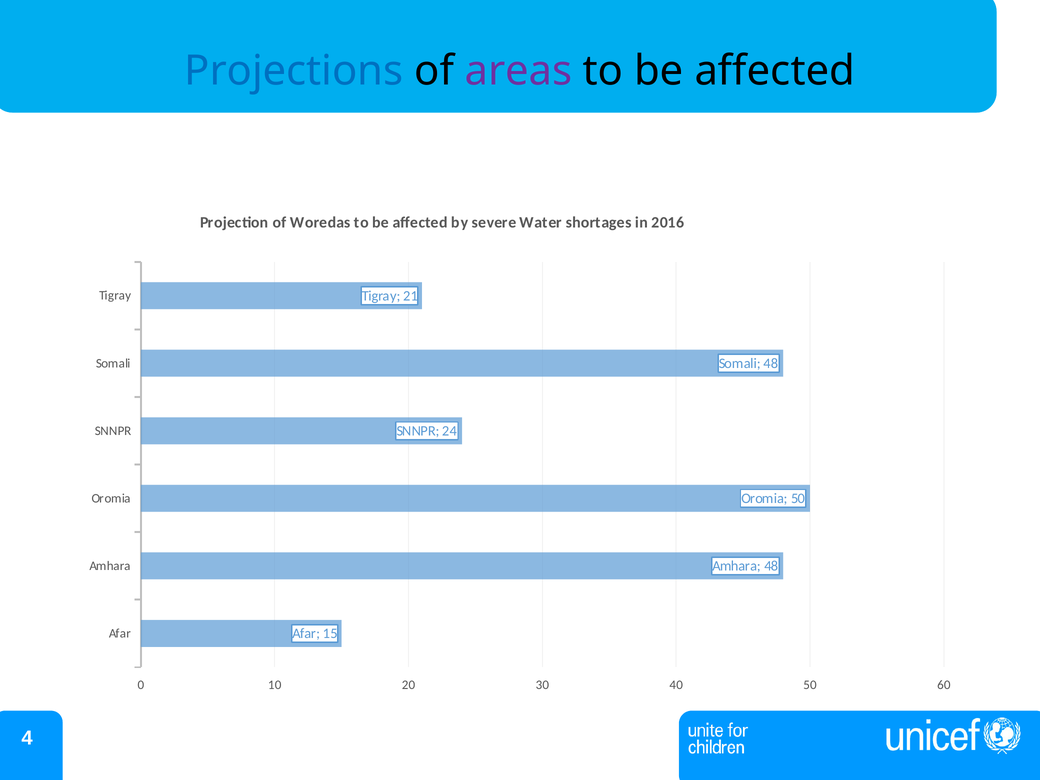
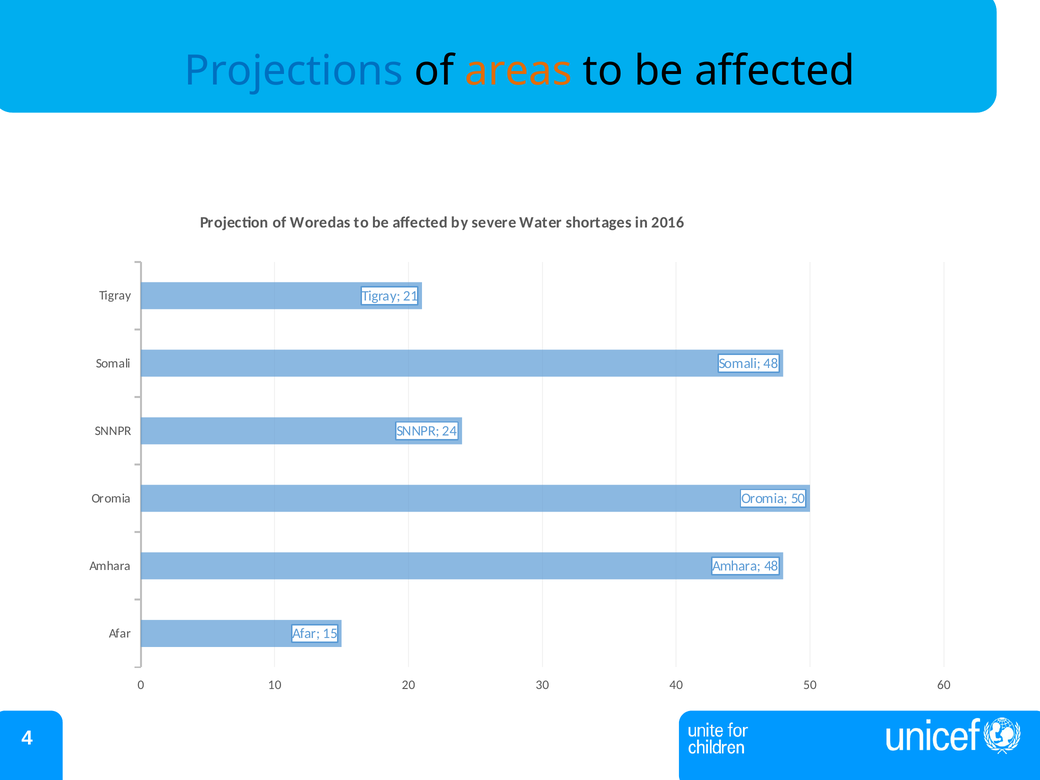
areas colour: purple -> orange (518, 71)
